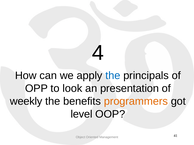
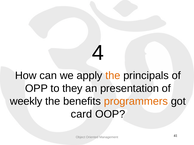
the colour: blue -> orange (113, 76)
look: look -> they (72, 89)
level: level -> card (81, 115)
